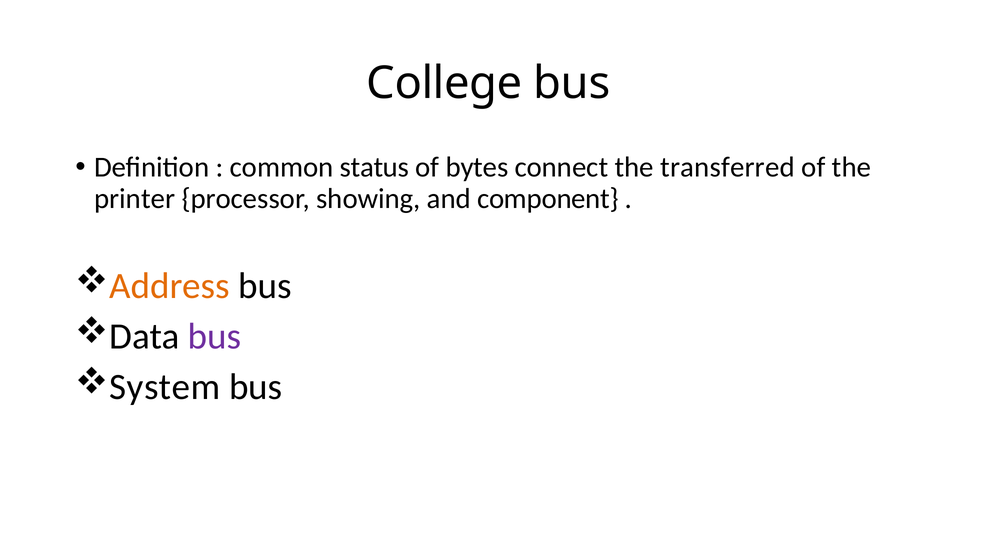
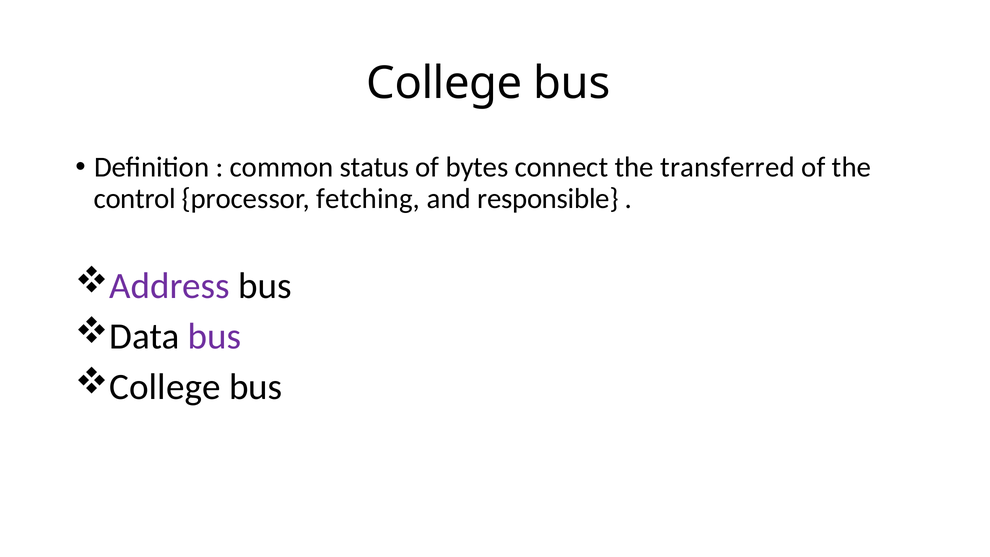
printer: printer -> control (135, 199)
showing: showing -> fetching (368, 199)
component: component -> responsible (548, 199)
Address colour: orange -> purple (170, 286)
System: System -> College (165, 387)
